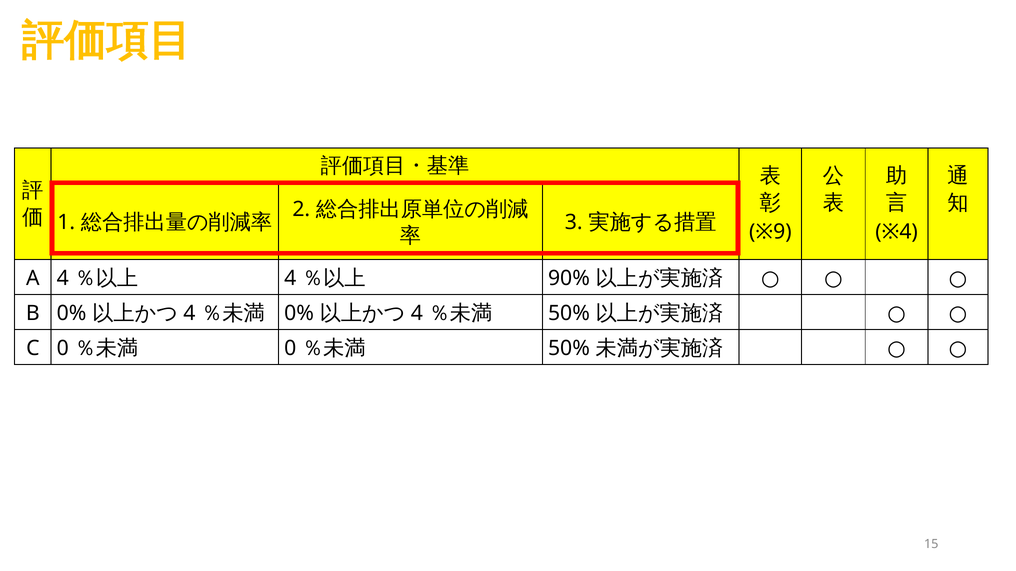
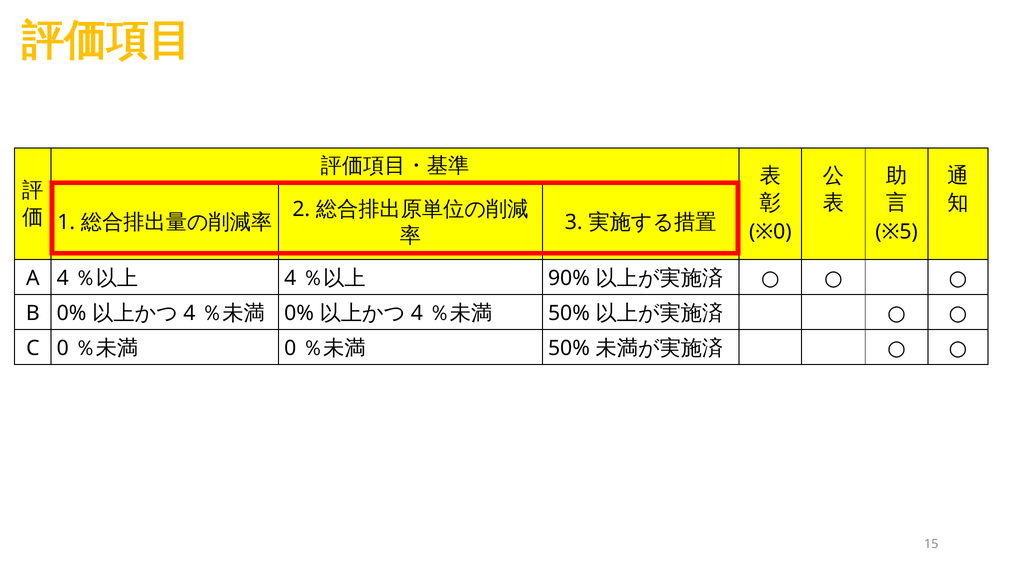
※9: ※9 -> ※0 (770, 232)
※4: ※4 -> ※5 (897, 232)
